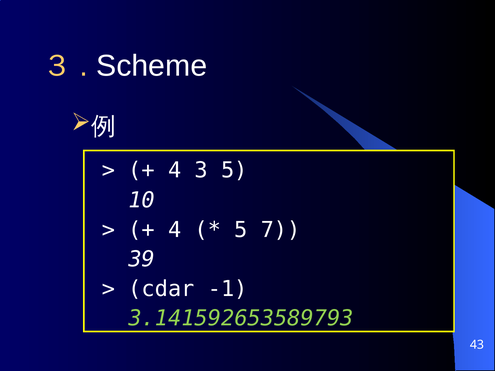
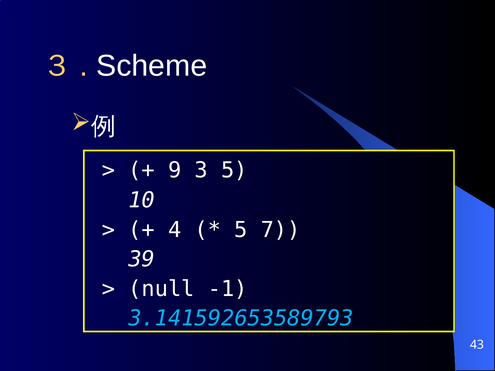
4: 4 -> 9 (175, 170)
cdar: cdar -> null (161, 289)
3.141592653589793 colour: light green -> light blue (241, 318)
